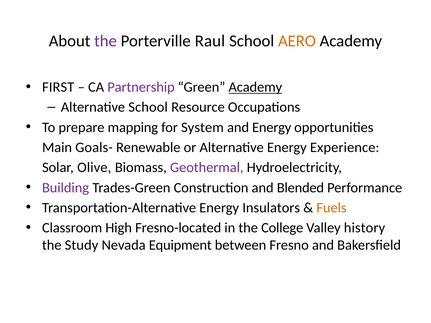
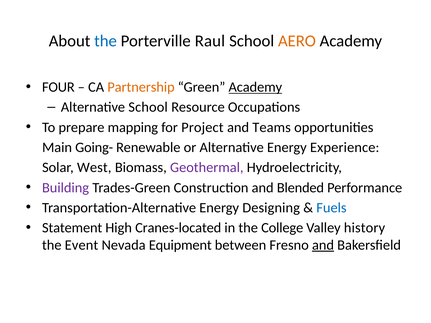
the colour: purple -> blue (106, 41)
FIRST: FIRST -> FOUR (58, 87)
Partnership colour: purple -> orange (141, 87)
System: System -> Project (202, 127)
and Energy: Energy -> Teams (272, 127)
Goals-: Goals- -> Going- (94, 148)
Olive: Olive -> West (94, 168)
Insulators: Insulators -> Designing (271, 208)
Fuels colour: orange -> blue (331, 208)
Classroom: Classroom -> Statement (72, 228)
Fresno-located: Fresno-located -> Cranes-located (178, 228)
Study: Study -> Event (82, 245)
and underline: none -> present (323, 245)
